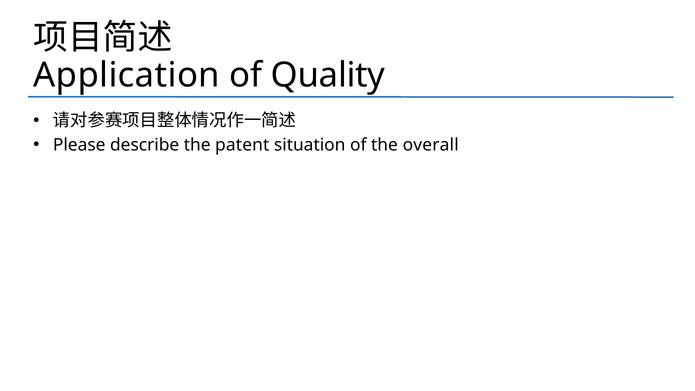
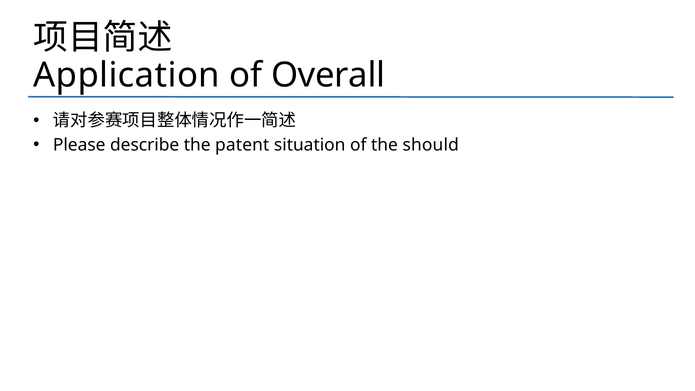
Quality: Quality -> Overall (328, 76)
overall: overall -> should (431, 145)
